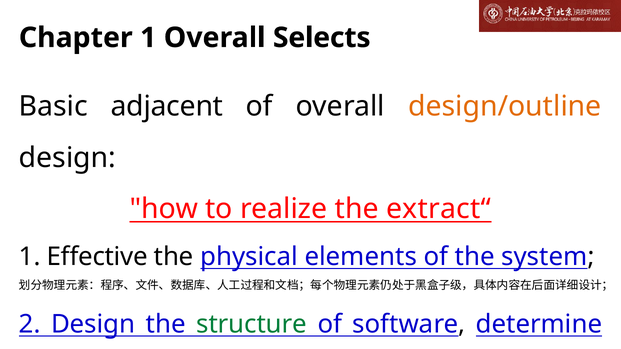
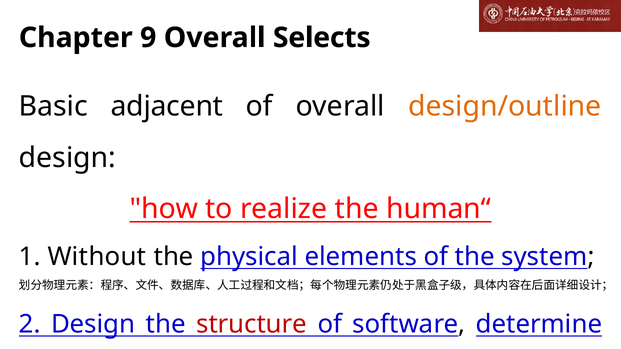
Chapter 1: 1 -> 9 (148, 38)
extract“: extract“ -> human“ (439, 209)
Effective: Effective -> Without (97, 257)
structure colour: green -> red (252, 324)
